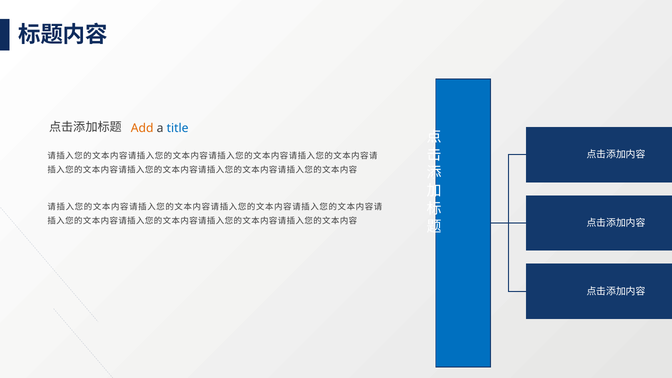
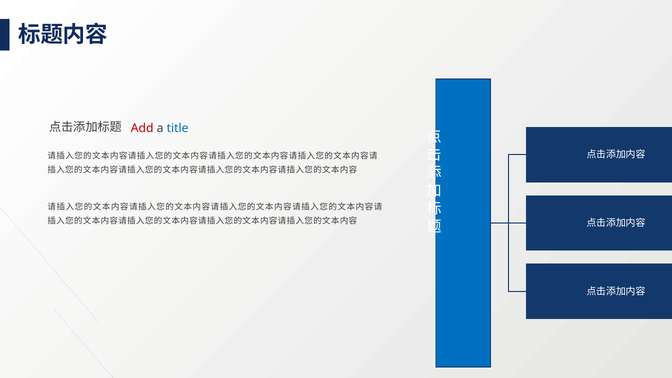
Add colour: orange -> red (142, 128)
